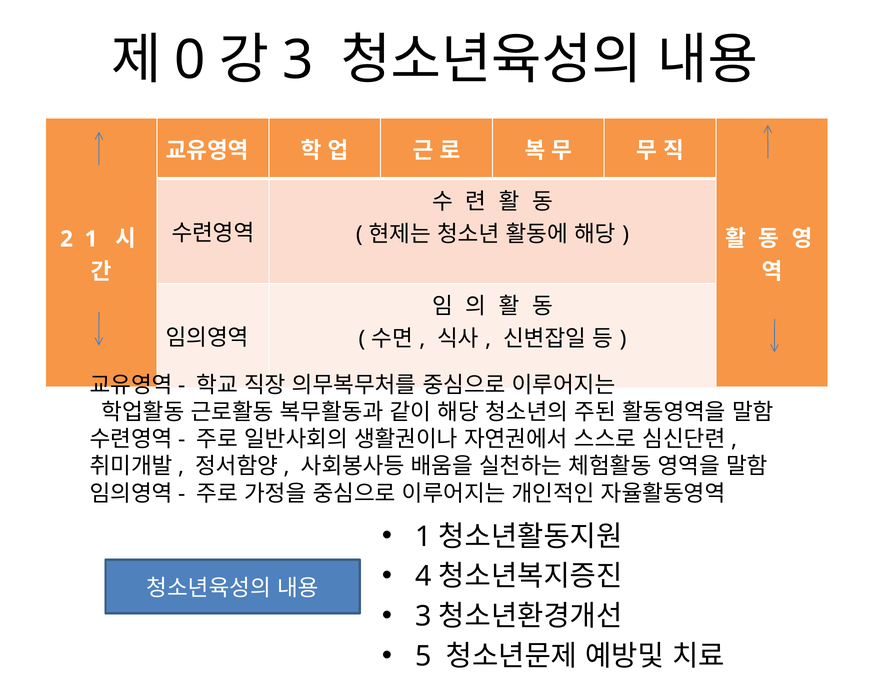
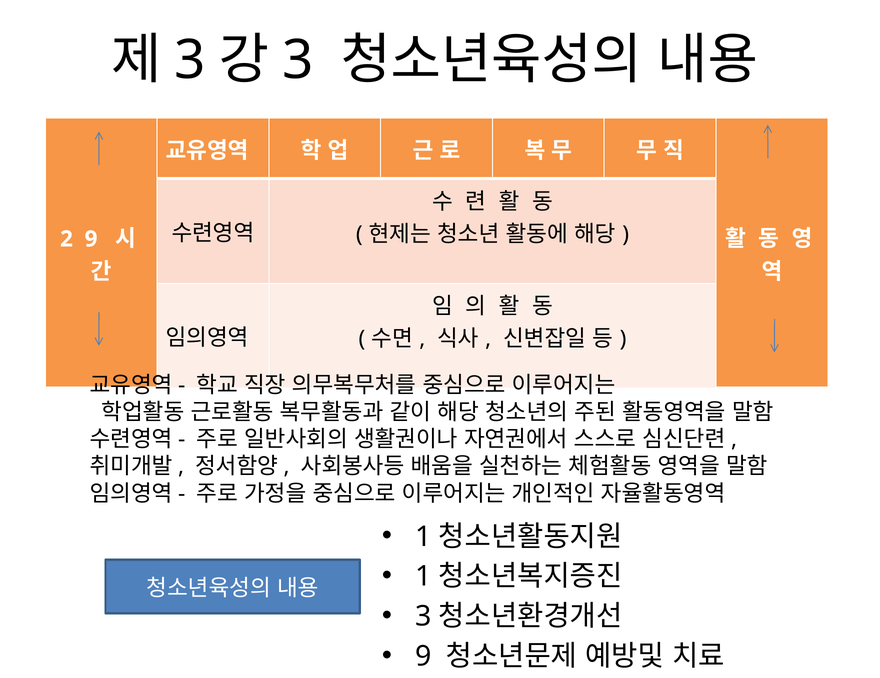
0: 0 -> 3 (190, 60)
2 1: 1 -> 9 (91, 239)
4: 4 -> 1 (424, 576)
5: 5 -> 9 (424, 656)
